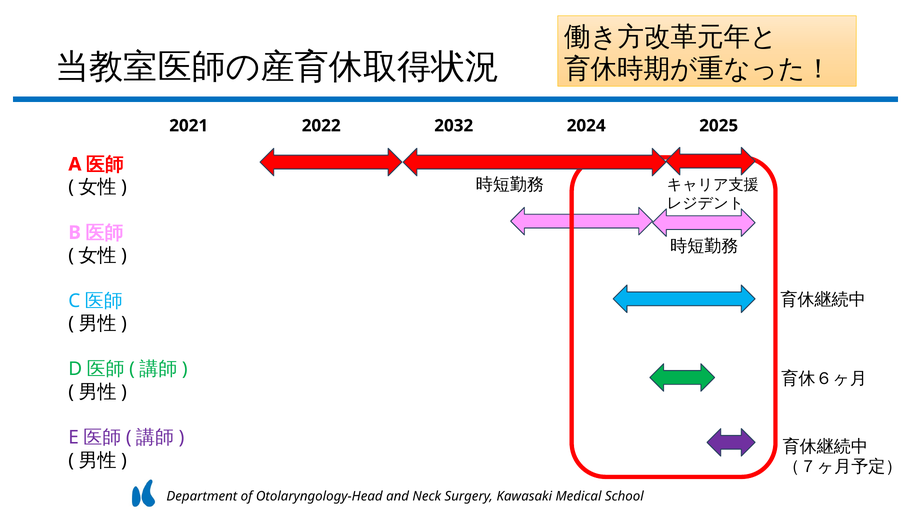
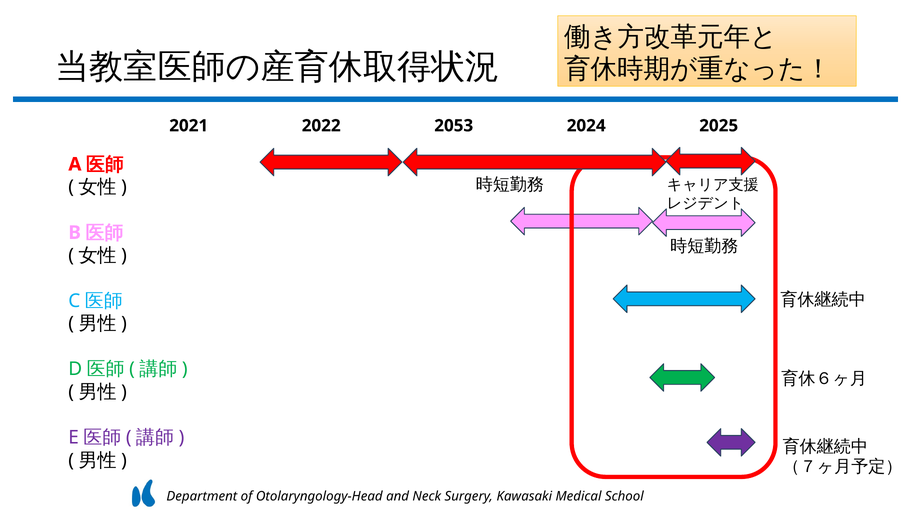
2032: 2032 -> 2053 (454, 126)
